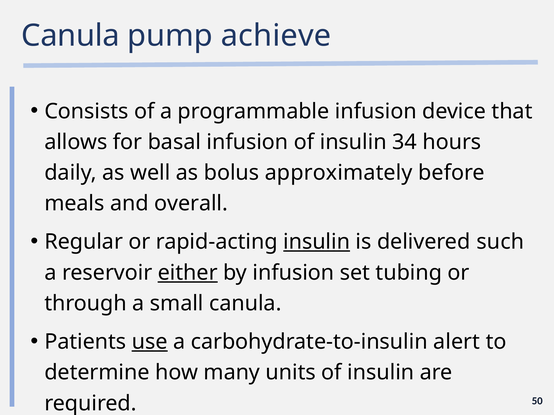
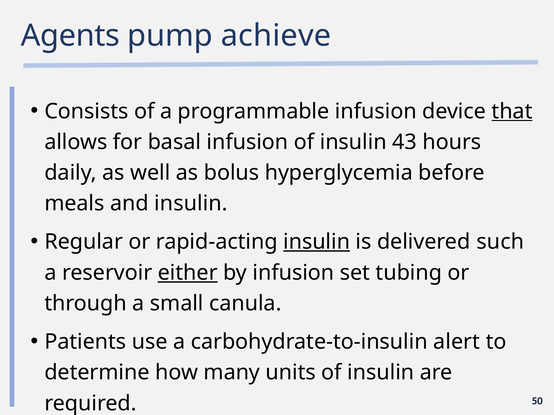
Canula: Canula -> Agents (70, 36)
that underline: none -> present (512, 111)
34: 34 -> 43 (405, 142)
approximately: approximately -> hyperglycemia (339, 173)
and overall: overall -> insulin (191, 204)
use underline: present -> none (150, 342)
